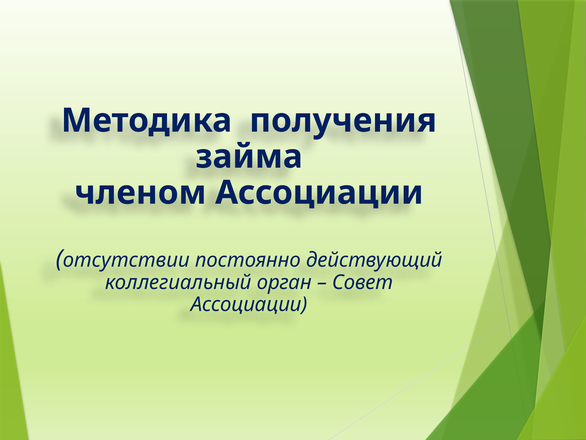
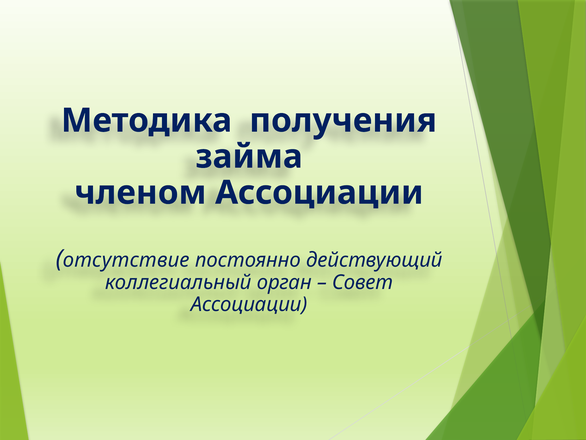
отсутствии: отсутствии -> отсутствие (126, 260)
